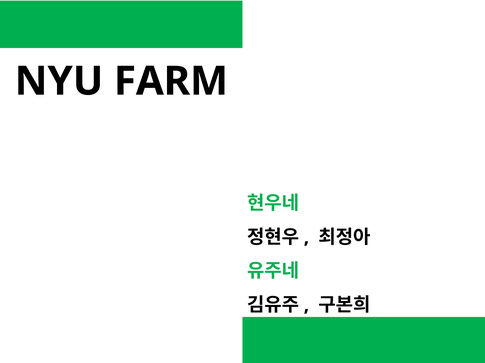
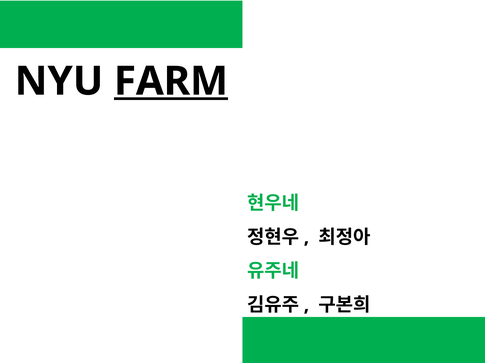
FARM underline: none -> present (171, 81)
